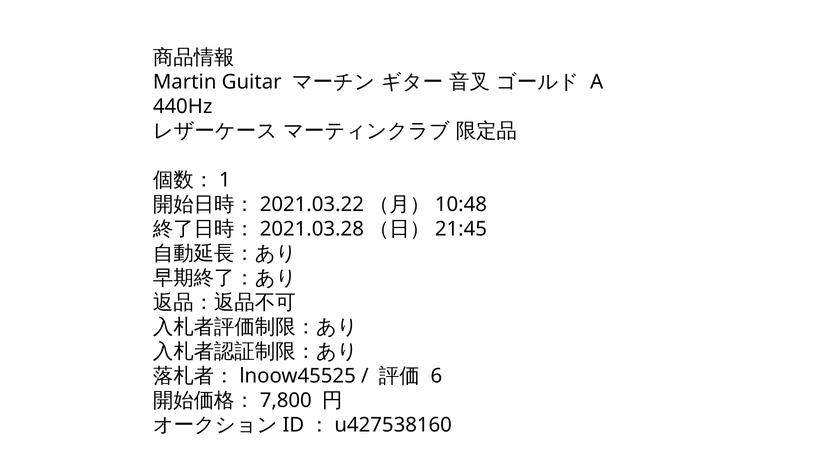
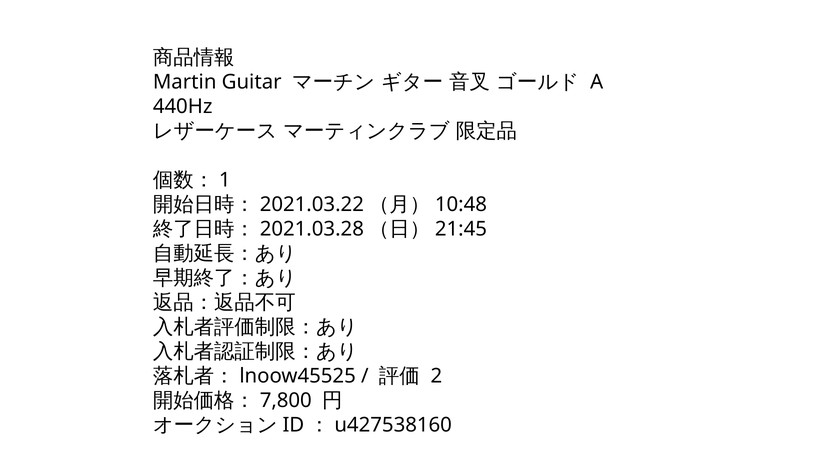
6: 6 -> 2 (436, 376)
